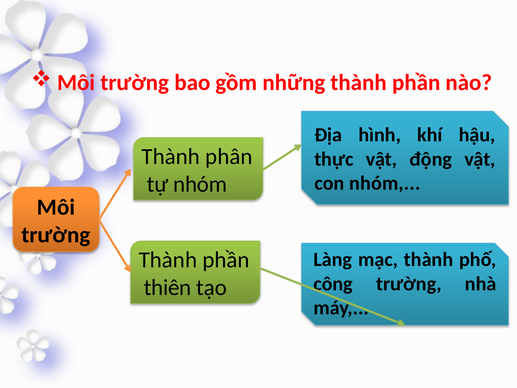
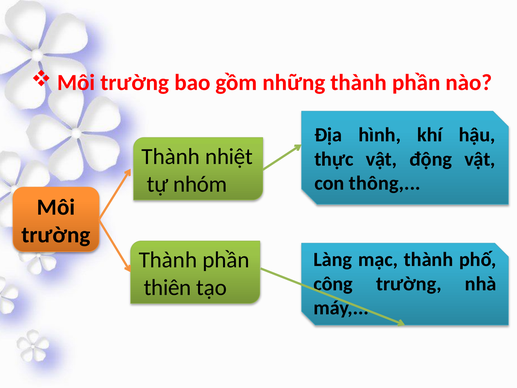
phân: phân -> nhiệt (229, 156)
con nhóm: nhóm -> thông (385, 183)
